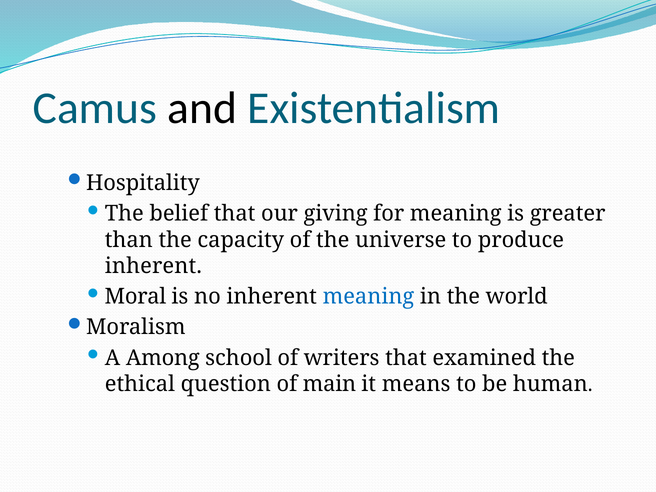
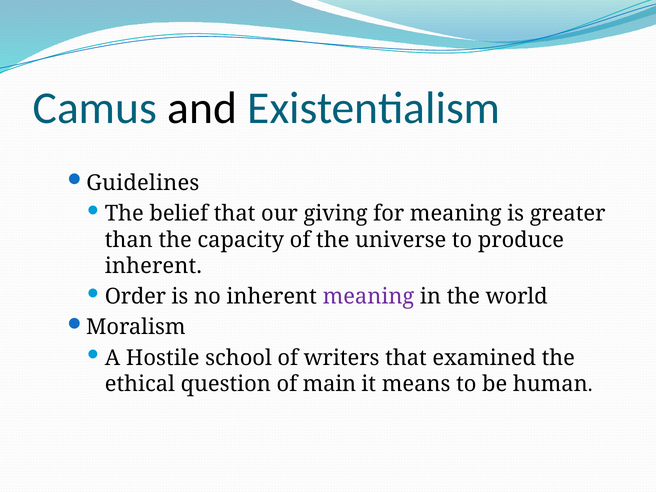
Hospitality: Hospitality -> Guidelines (143, 183)
Moral: Moral -> Order (135, 297)
meaning colour: blue -> purple (368, 297)
Among: Among -> Hostile (163, 358)
